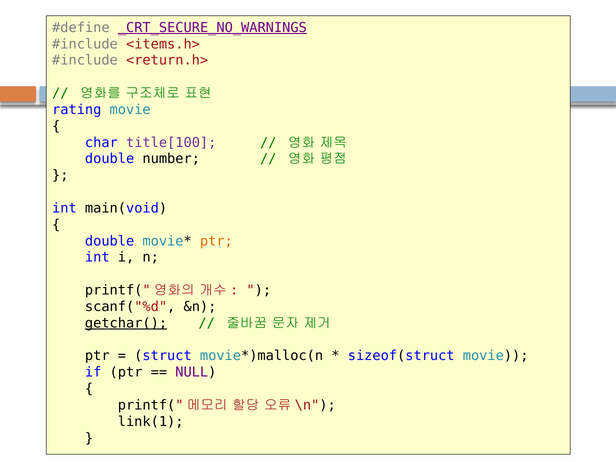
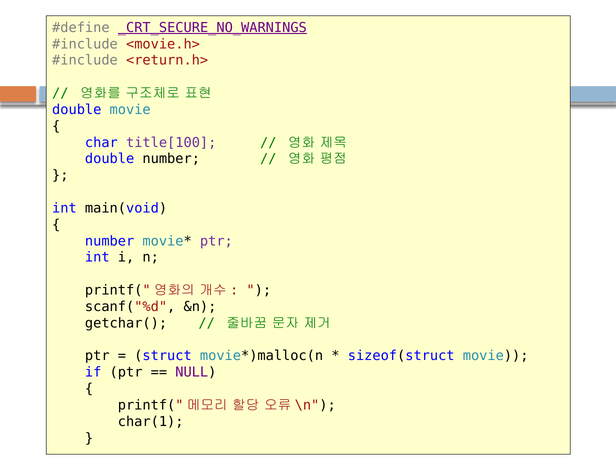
<items.h>: <items.h> -> <movie.h> (163, 44)
rating: rating -> double (77, 110)
double: double -> number (110, 241)
ptr colour: orange -> purple (216, 241)
getchar( underline: present -> none (126, 323)
link(1: link(1 -> char(1 (151, 422)
